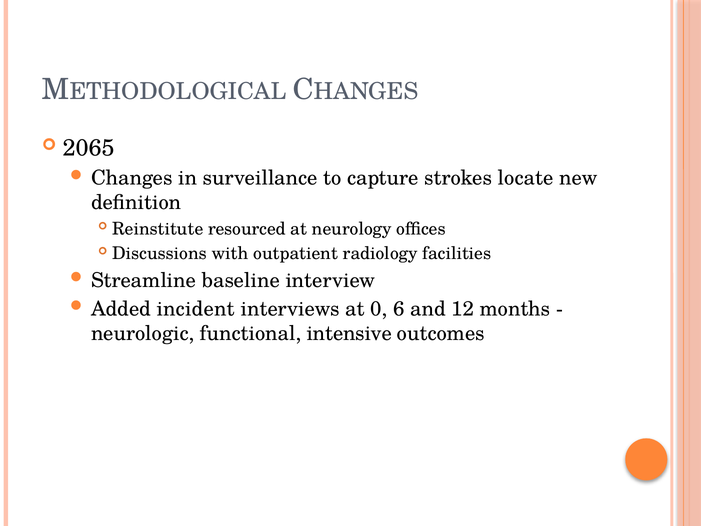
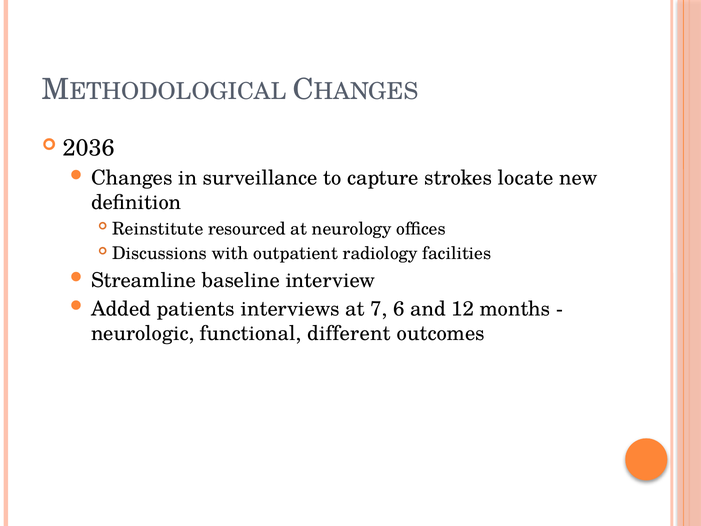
2065: 2065 -> 2036 (89, 148)
incident: incident -> patients (196, 309)
0: 0 -> 7 (379, 309)
intensive: intensive -> different (349, 333)
